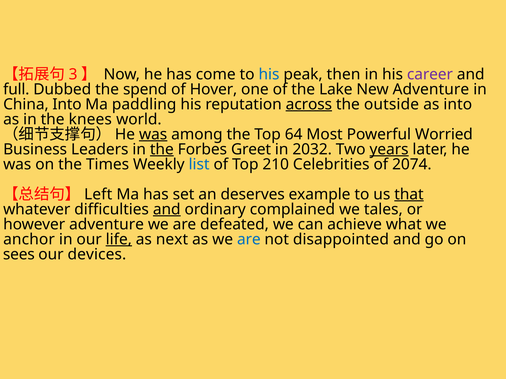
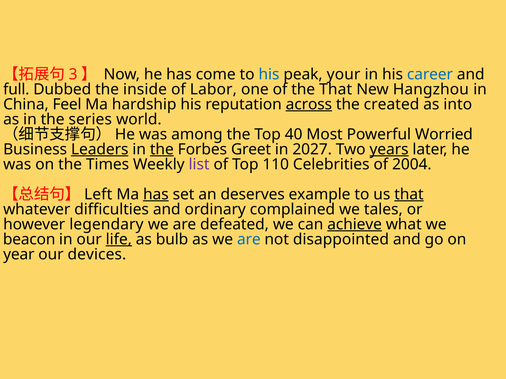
then: then -> your (344, 74)
career colour: purple -> blue (430, 74)
spend: spend -> inside (145, 89)
Hover: Hover -> Labor (213, 89)
the Lake: Lake -> That (336, 89)
New Adventure: Adventure -> Hangzhou (431, 89)
China Into: Into -> Feel (67, 104)
paddling: paddling -> hardship (144, 104)
outside: outside -> created (392, 104)
knees: knees -> series (90, 119)
was underline: present -> none (153, 134)
64: 64 -> 40 (294, 134)
Leaders underline: none -> present (100, 149)
2032: 2032 -> 2027 (312, 149)
list colour: blue -> purple (199, 165)
210: 210 -> 110 (276, 165)
2074: 2074 -> 2004 (412, 165)
has underline: none -> present (156, 195)
and underline: present -> none (167, 210)
however adventure: adventure -> legendary (106, 225)
achieve underline: none -> present (355, 225)
anchor: anchor -> beacon (29, 240)
next: next -> bulb (172, 240)
sees: sees -> year (19, 255)
